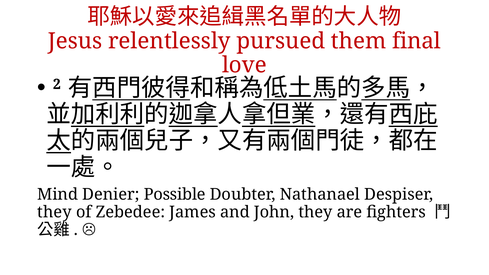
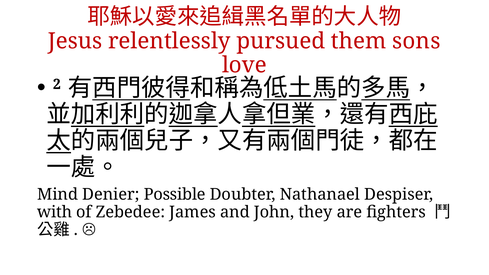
final: final -> sons (416, 41)
they: they -> with (55, 212)
